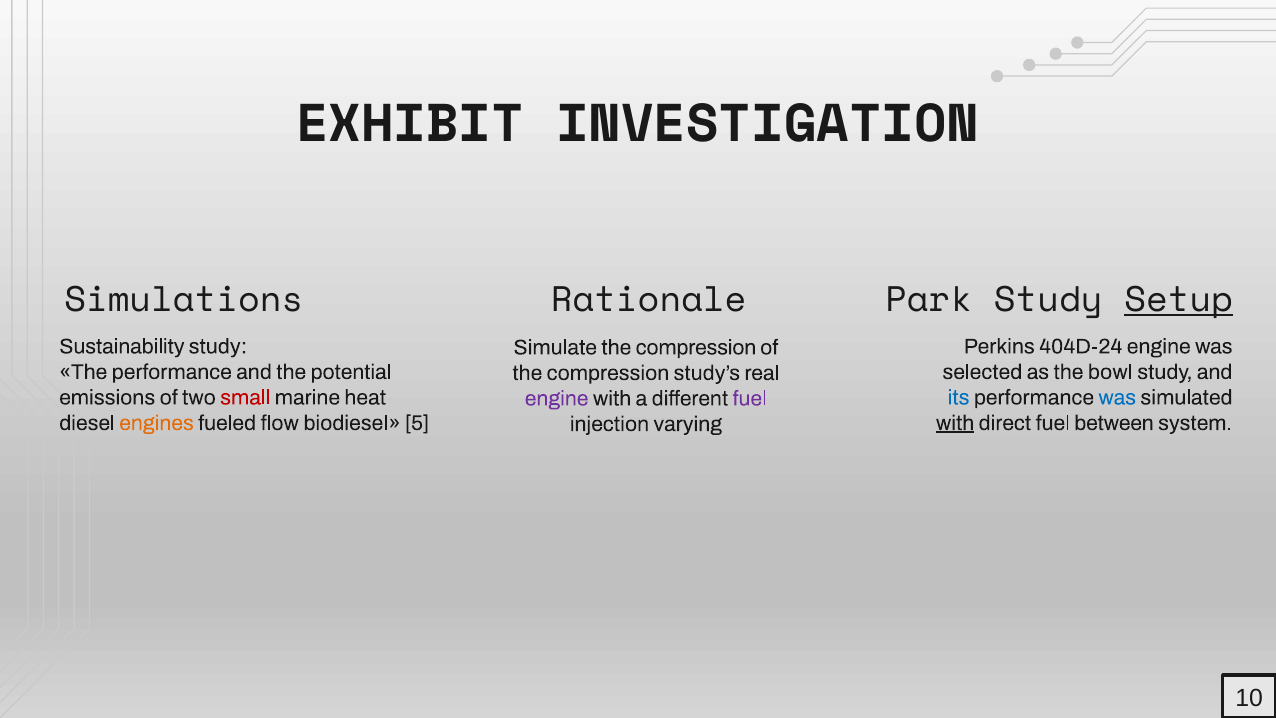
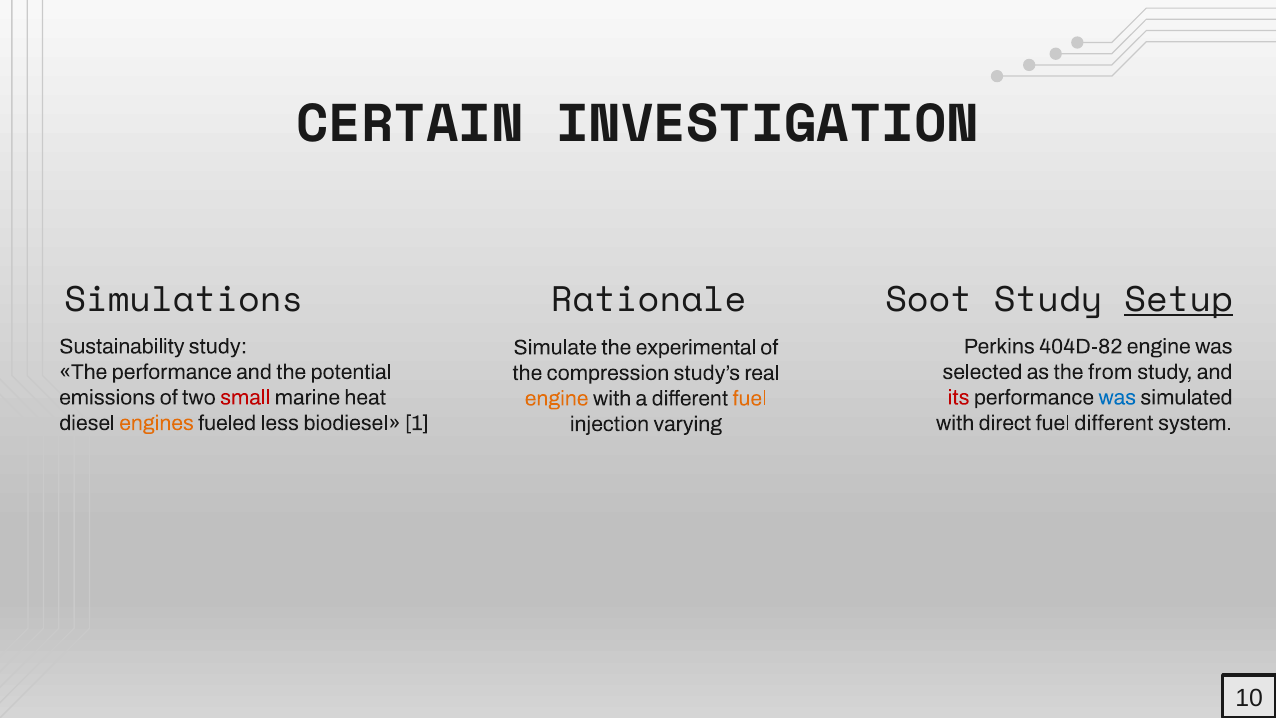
EXHIBIT: EXHIBIT -> CERTAIN (410, 124)
Park: Park -> Soot (929, 300)
404D-24: 404D-24 -> 404D-82 (1081, 346)
Simulate the compression: compression -> experimental (696, 347)
bowl: bowl -> from (1110, 372)
its colour: blue -> red (959, 397)
engine colour: purple -> orange (557, 398)
fuel colour: purple -> orange (750, 398)
flow: flow -> less (280, 423)
5: 5 -> 1 (417, 423)
with underline: present -> none (955, 423)
fuel between: between -> different (1114, 423)
